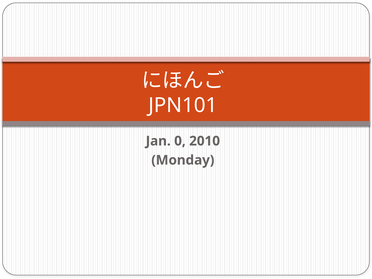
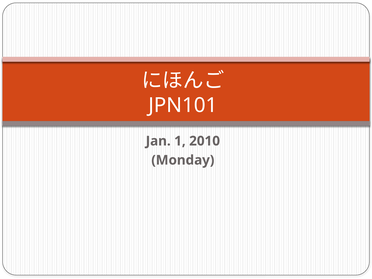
0: 0 -> 1 (180, 141)
